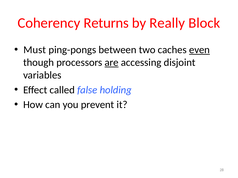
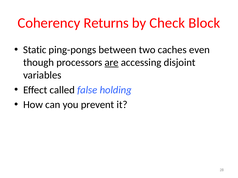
Really: Really -> Check (167, 23)
Must: Must -> Static (35, 50)
even underline: present -> none (199, 50)
